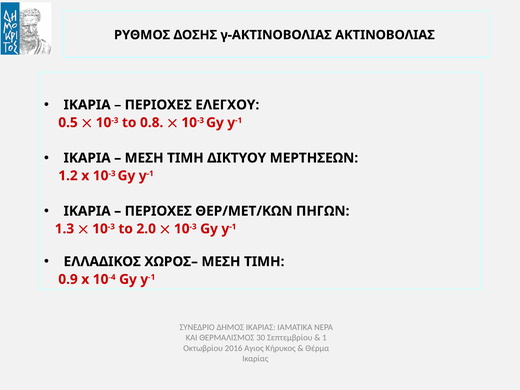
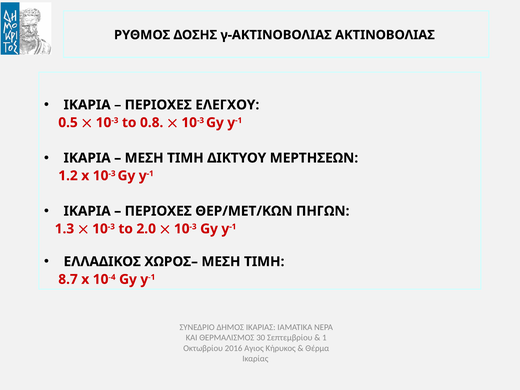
0.9: 0.9 -> 8.7 (68, 279)
